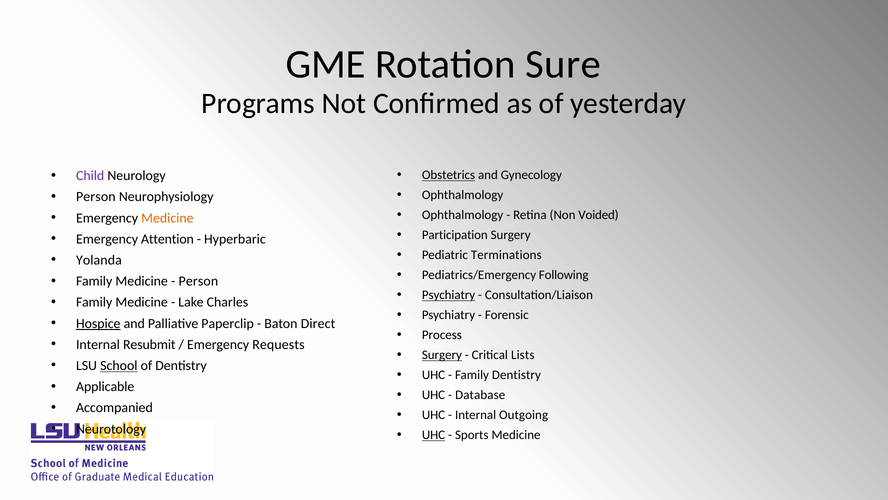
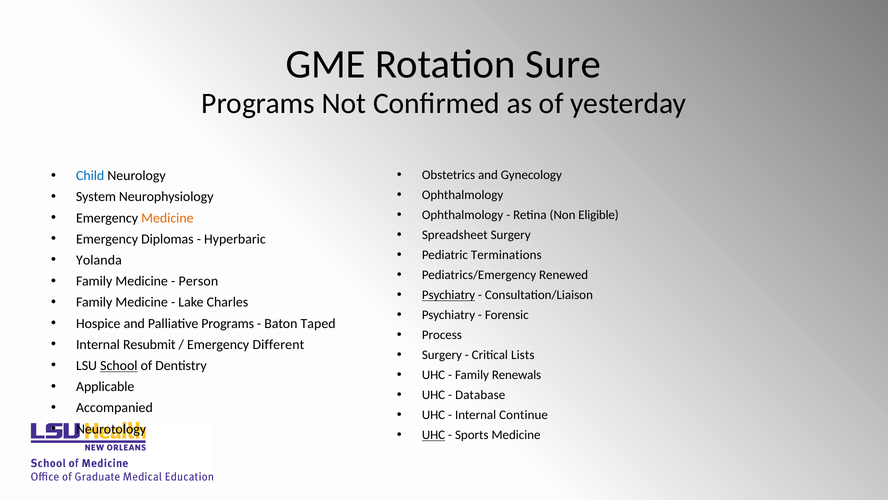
Obstetrics underline: present -> none (448, 175)
Child colour: purple -> blue (90, 176)
Person: Person -> System (96, 197)
Voided: Voided -> Eligible (599, 215)
Participation: Participation -> Spreadsheet (455, 235)
Attention: Attention -> Diplomas (167, 239)
Following: Following -> Renewed (564, 275)
Hospice underline: present -> none (98, 323)
Palliative Paperclip: Paperclip -> Programs (228, 323)
Direct: Direct -> Taped (318, 323)
Requests: Requests -> Different (278, 344)
Surgery underline: present -> none (442, 355)
Family Dentistry: Dentistry -> Renewals (517, 375)
Outgoing: Outgoing -> Continue (524, 415)
